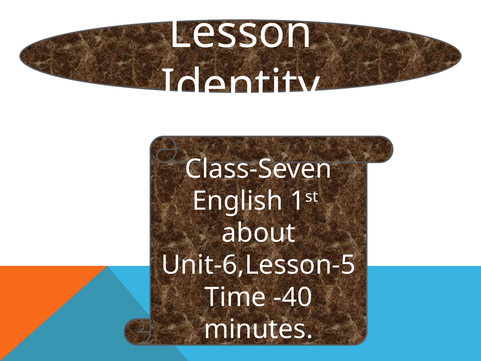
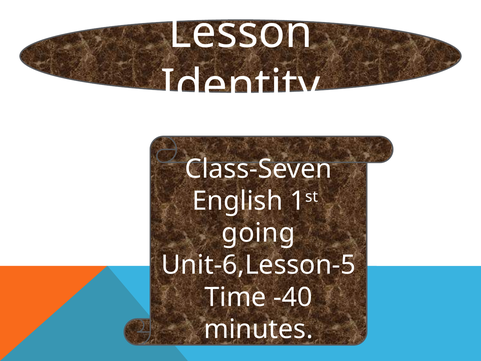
about: about -> going (258, 233)
